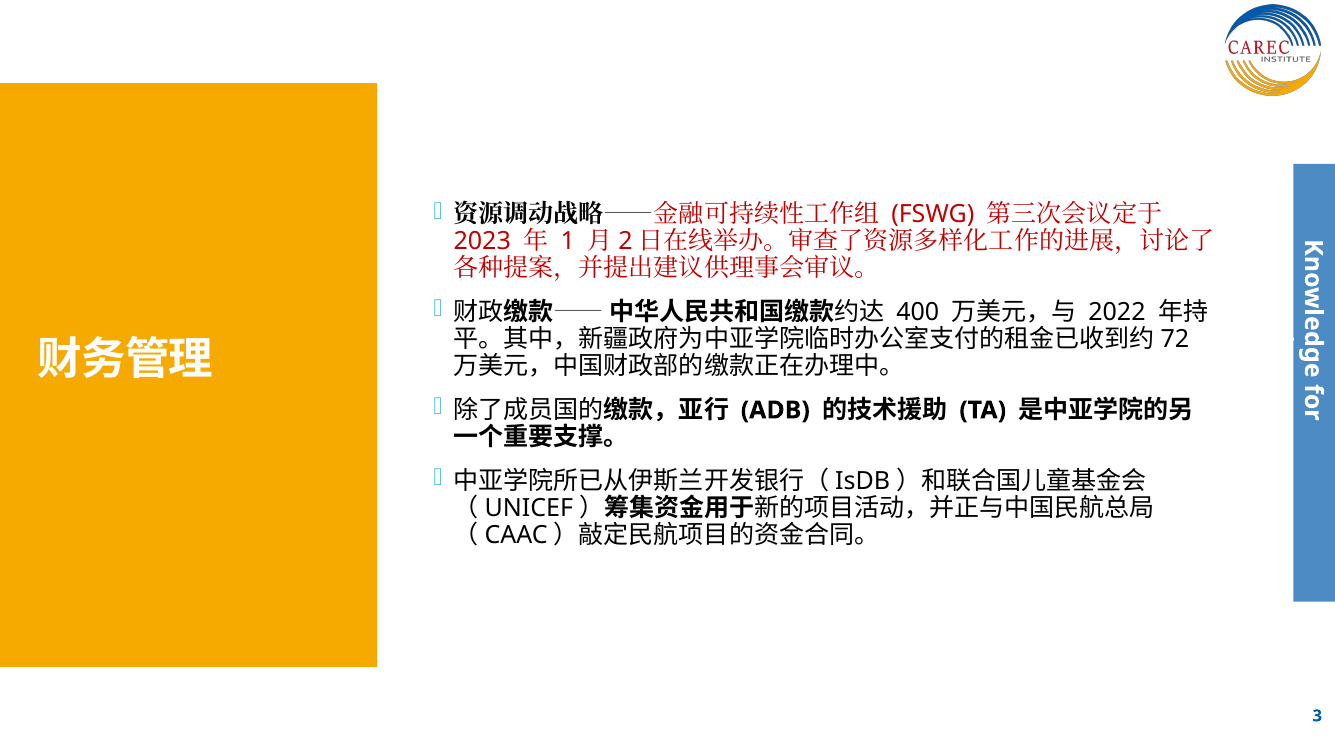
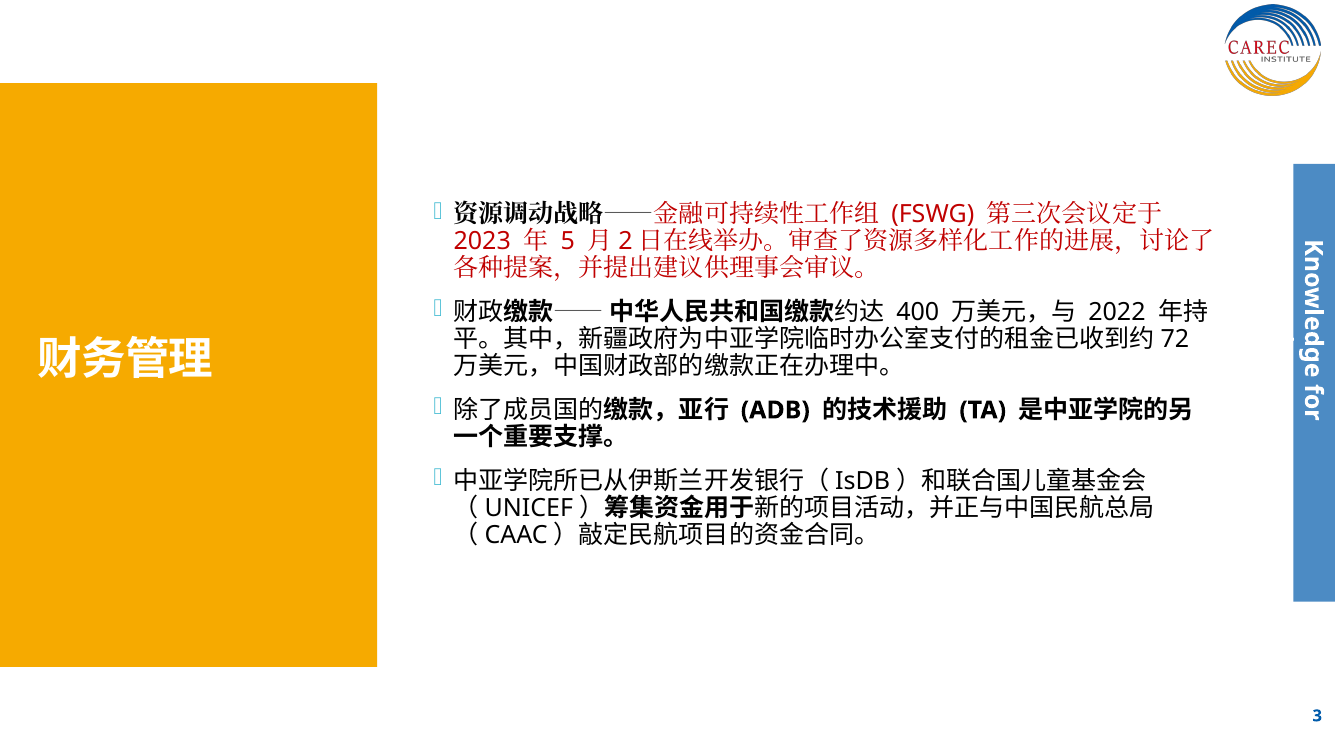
1: 1 -> 5 (568, 242)
